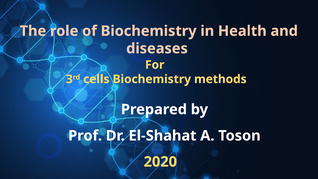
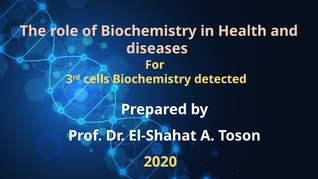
methods: methods -> detected (220, 79)
